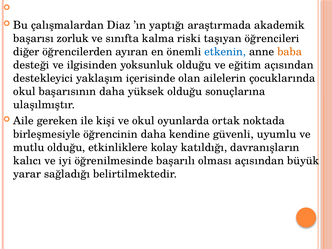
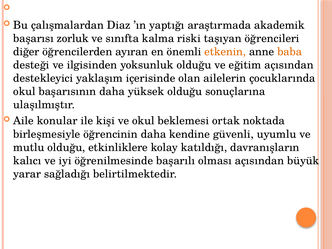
etkenin colour: blue -> orange (225, 52)
gereken: gereken -> konular (57, 121)
oyunlarda: oyunlarda -> beklemesi (183, 121)
